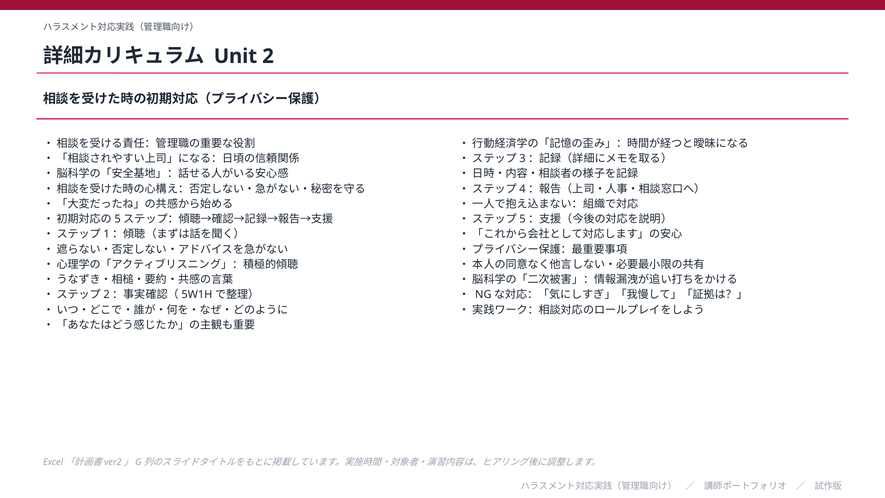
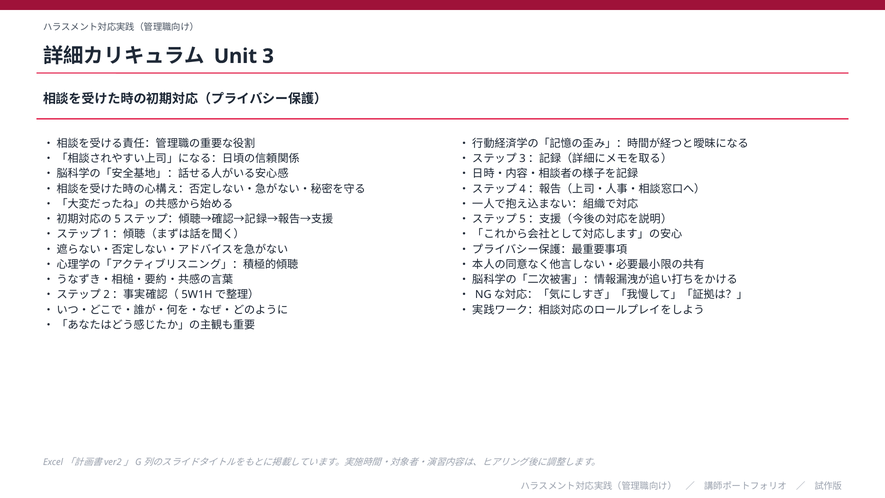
2: 2 -> 3 (268, 56)
